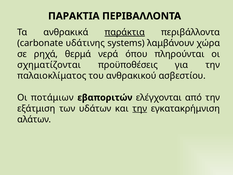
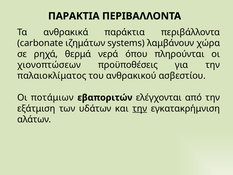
παράκτια underline: present -> none (125, 32)
υδάτινης: υδάτινης -> ιζημάτων (85, 43)
σχηματίζονται: σχηματίζονται -> χιονοπτώσεων (49, 65)
